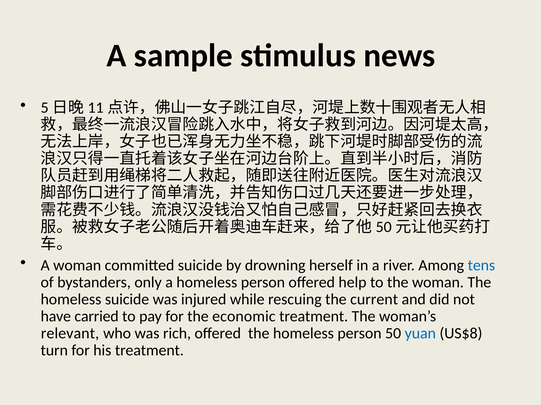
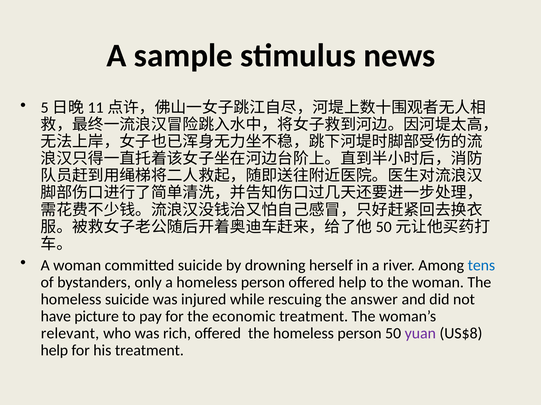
current: current -> answer (374, 300)
carried: carried -> picture (97, 317)
yuan colour: blue -> purple (420, 334)
turn: turn -> help (54, 351)
